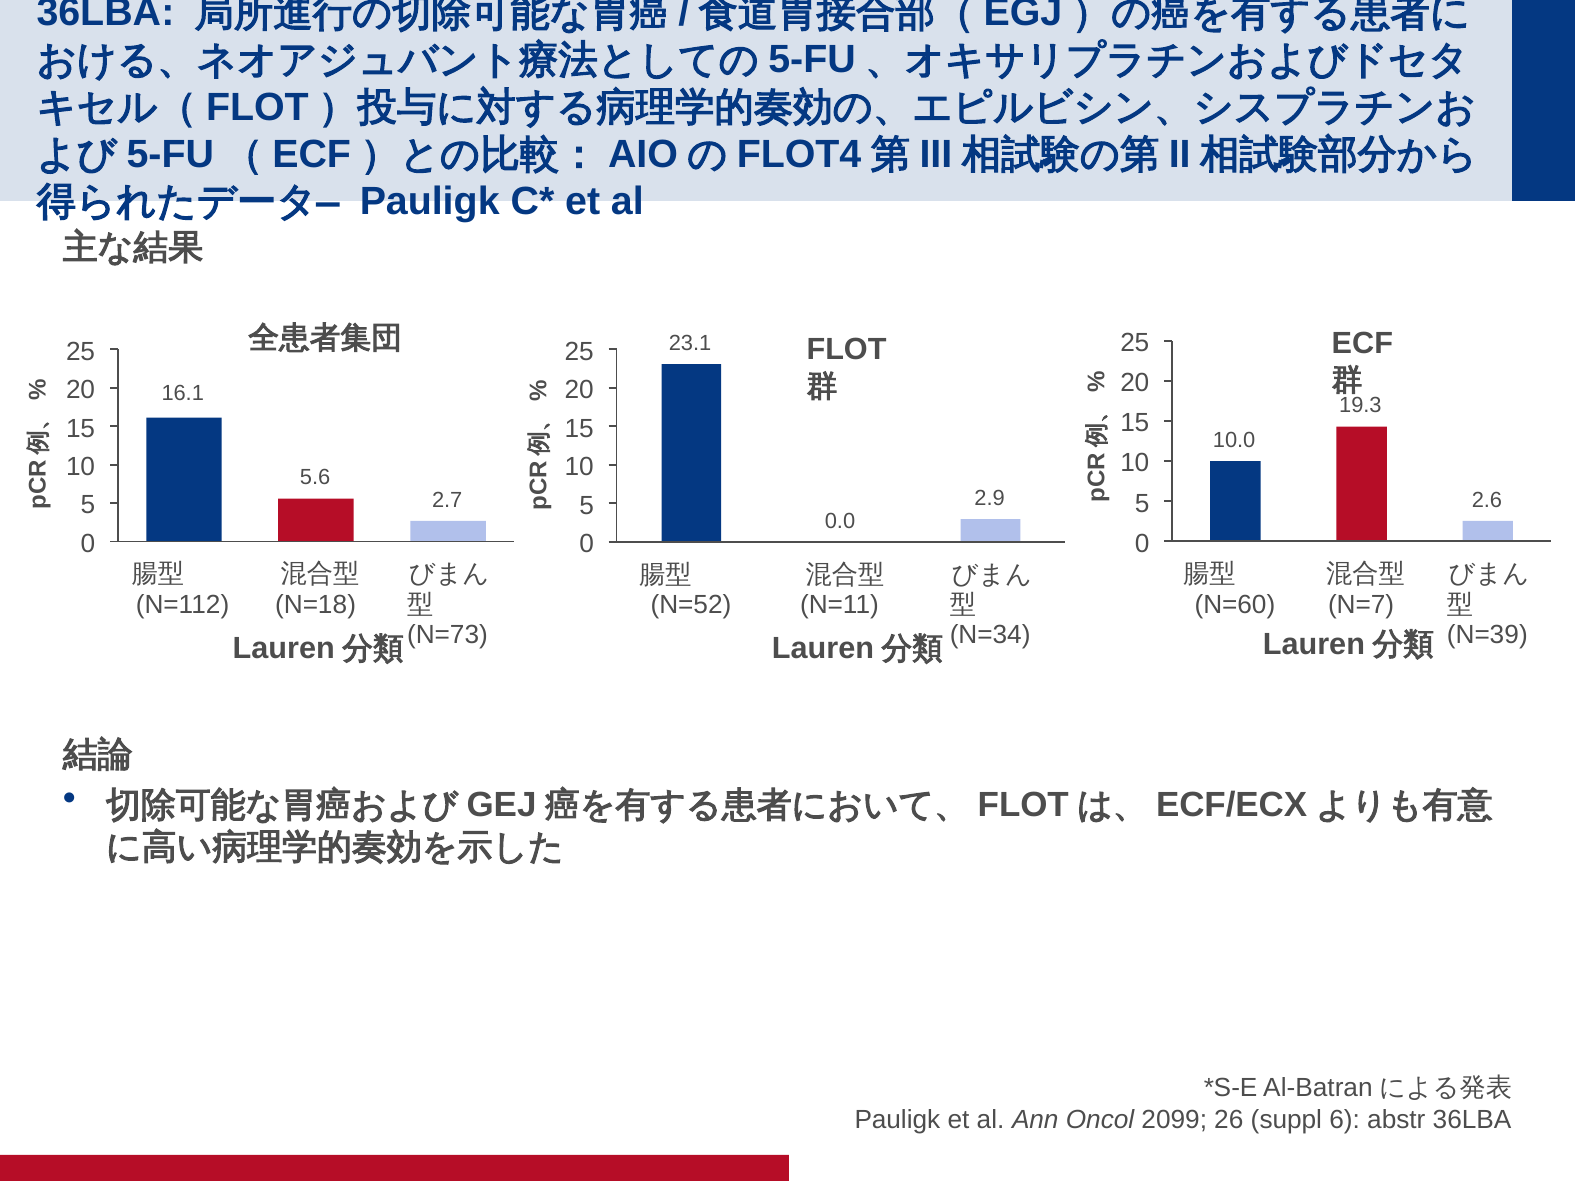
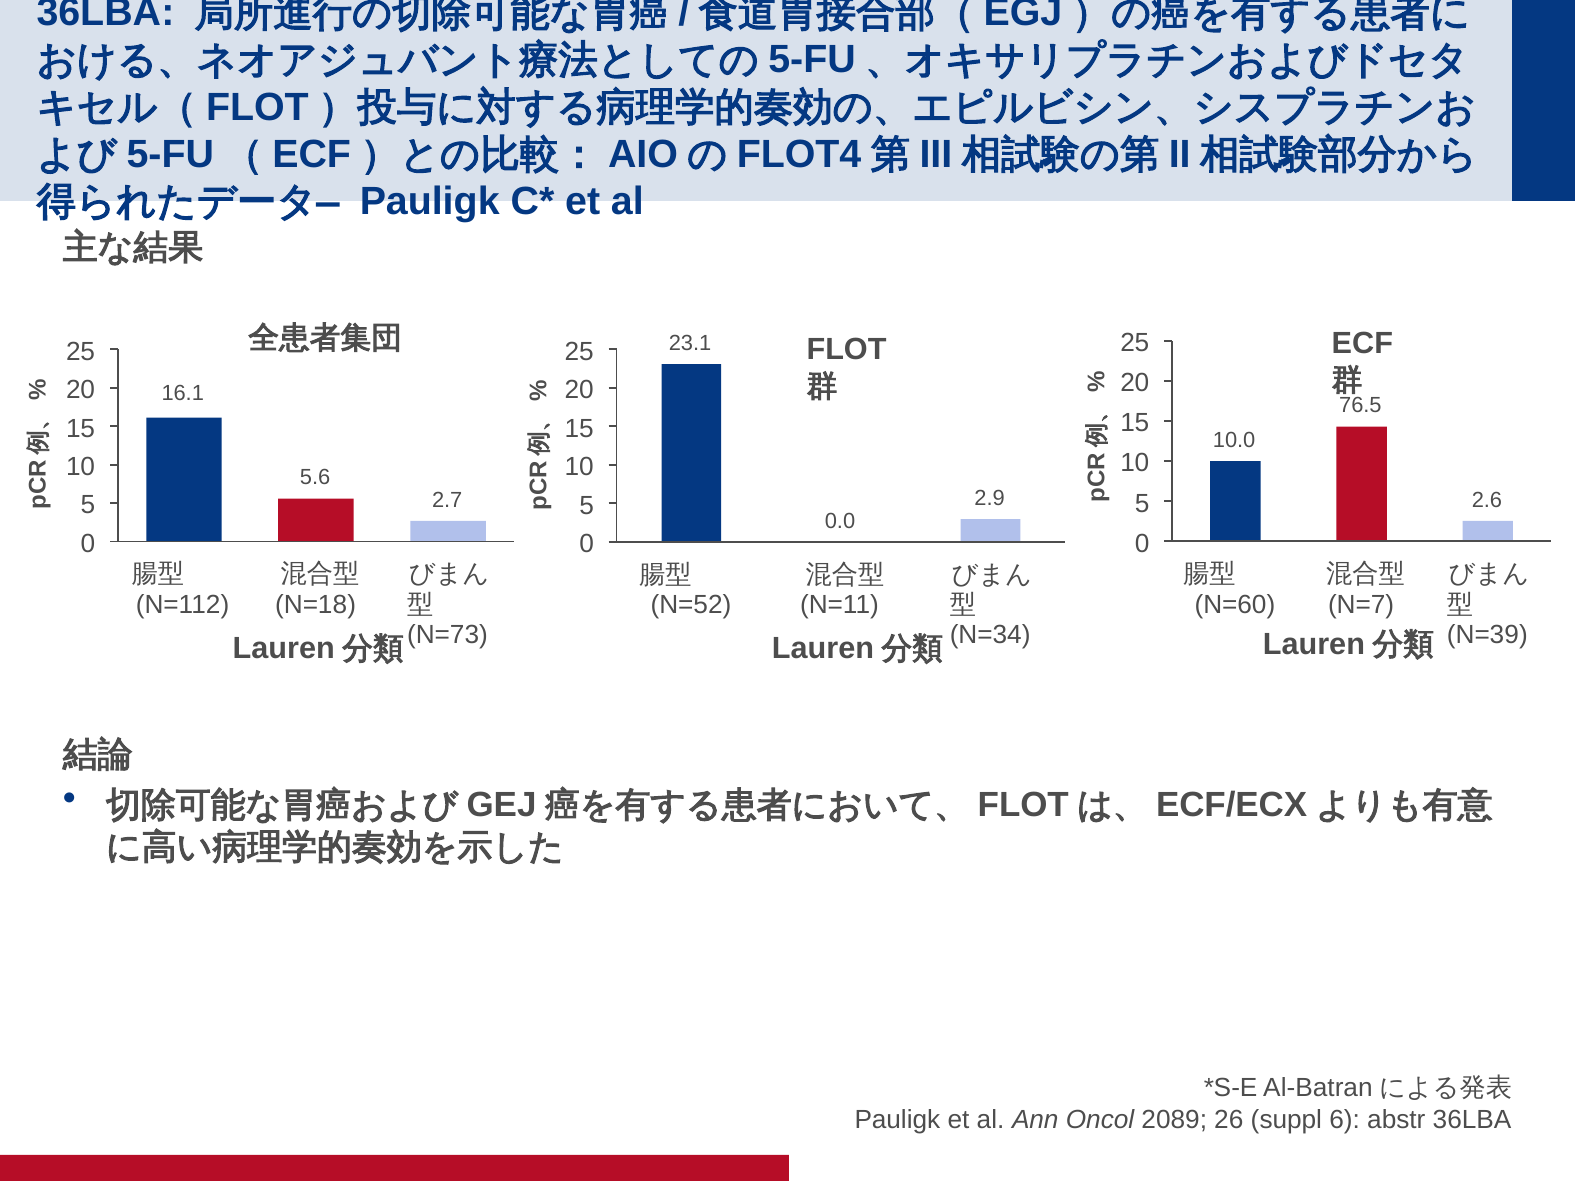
19.3: 19.3 -> 76.5 (1360, 406)
2099: 2099 -> 2089 (1174, 1120)
